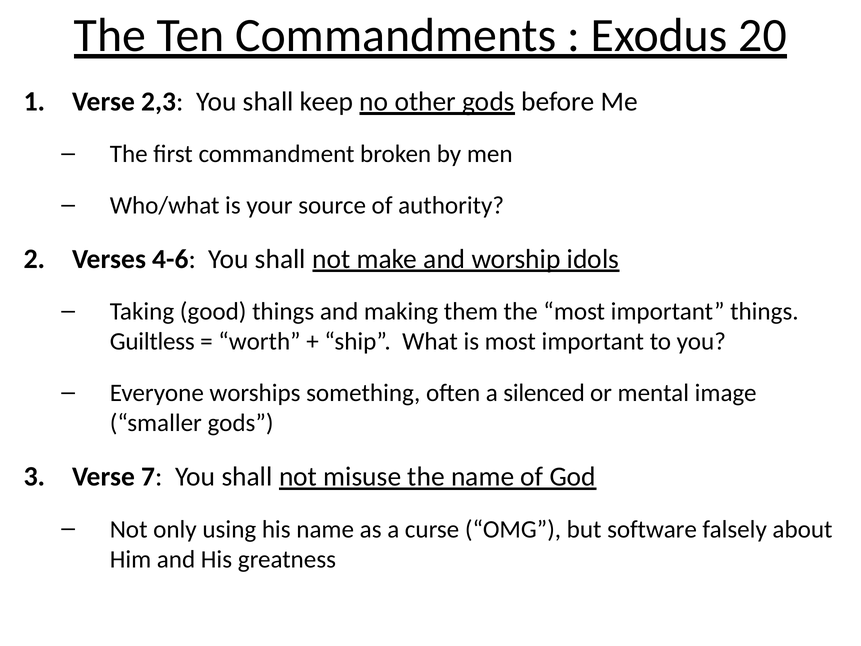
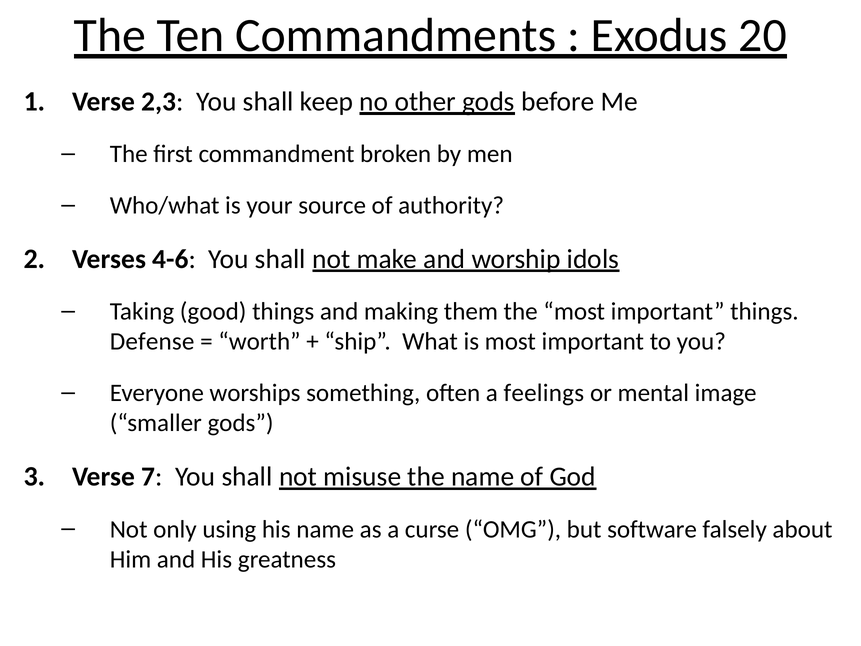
Guiltless: Guiltless -> Defense (152, 342)
silenced: silenced -> feelings (544, 393)
